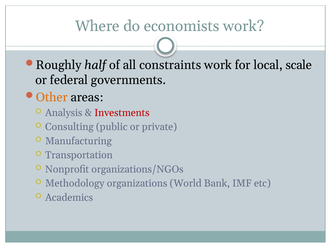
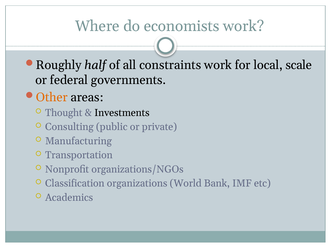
Analysis: Analysis -> Thought (64, 113)
Investments colour: red -> black (122, 113)
Methodology: Methodology -> Classification (75, 183)
